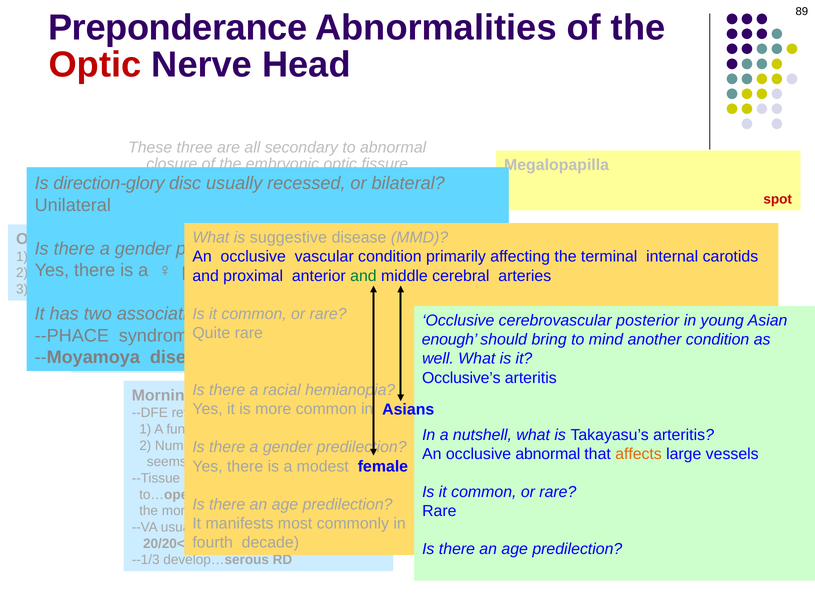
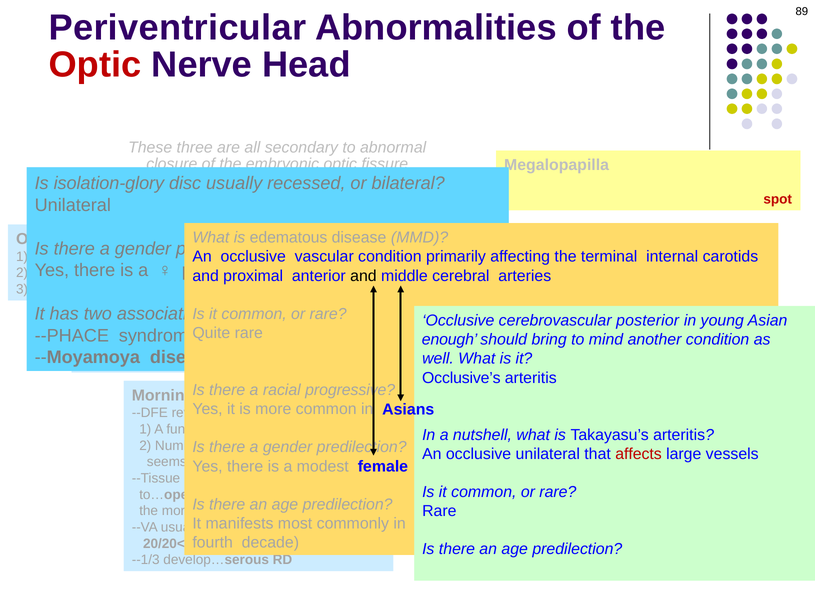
Preponderance: Preponderance -> Periventricular (177, 28)
direction-glory: direction-glory -> isolation-glory (109, 183)
suggestive: suggestive -> edematous (289, 237)
and colour: green -> black (363, 275)
racial hemianopia: hemianopia -> progressive (350, 390)
occlusive abnormal: abnormal -> unilateral (548, 453)
affects colour: orange -> red (639, 453)
